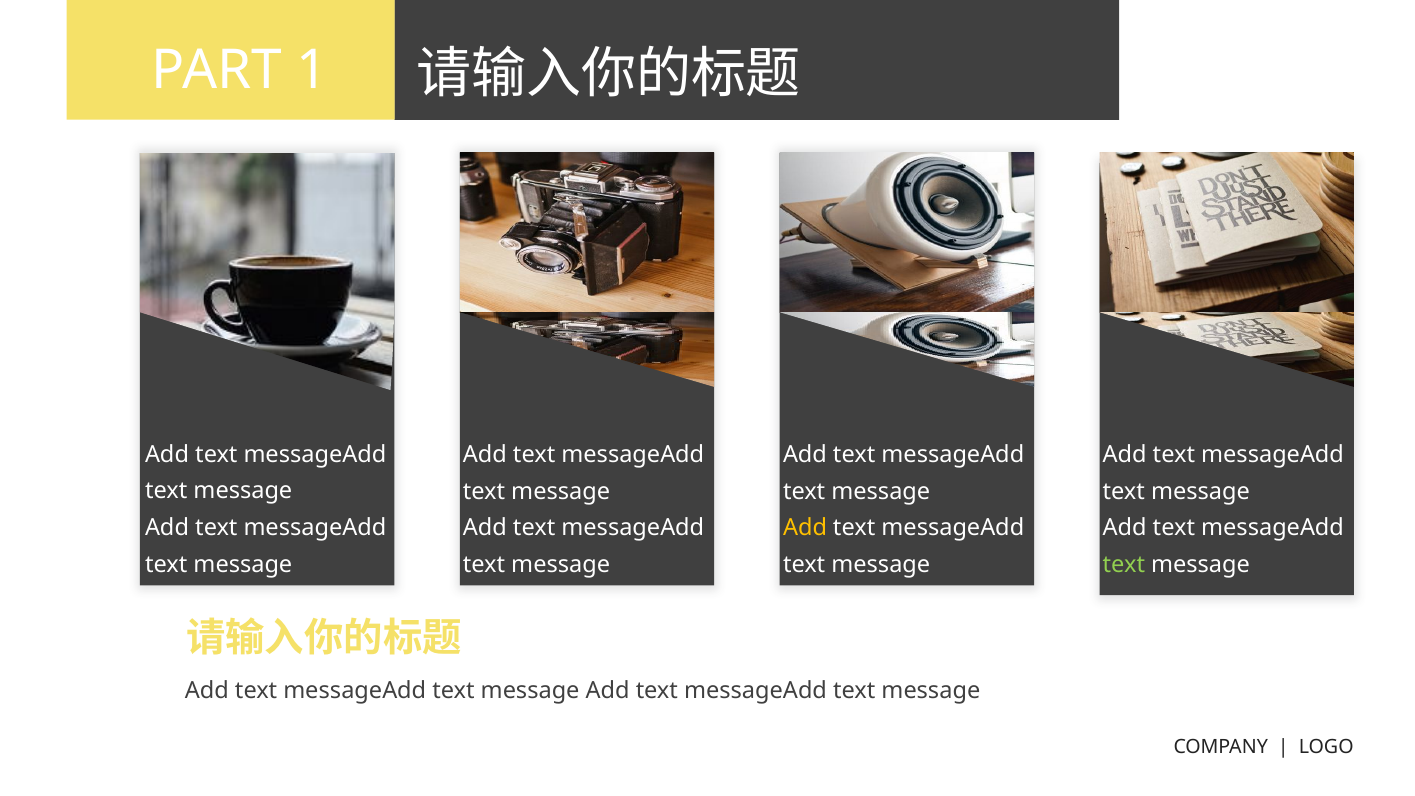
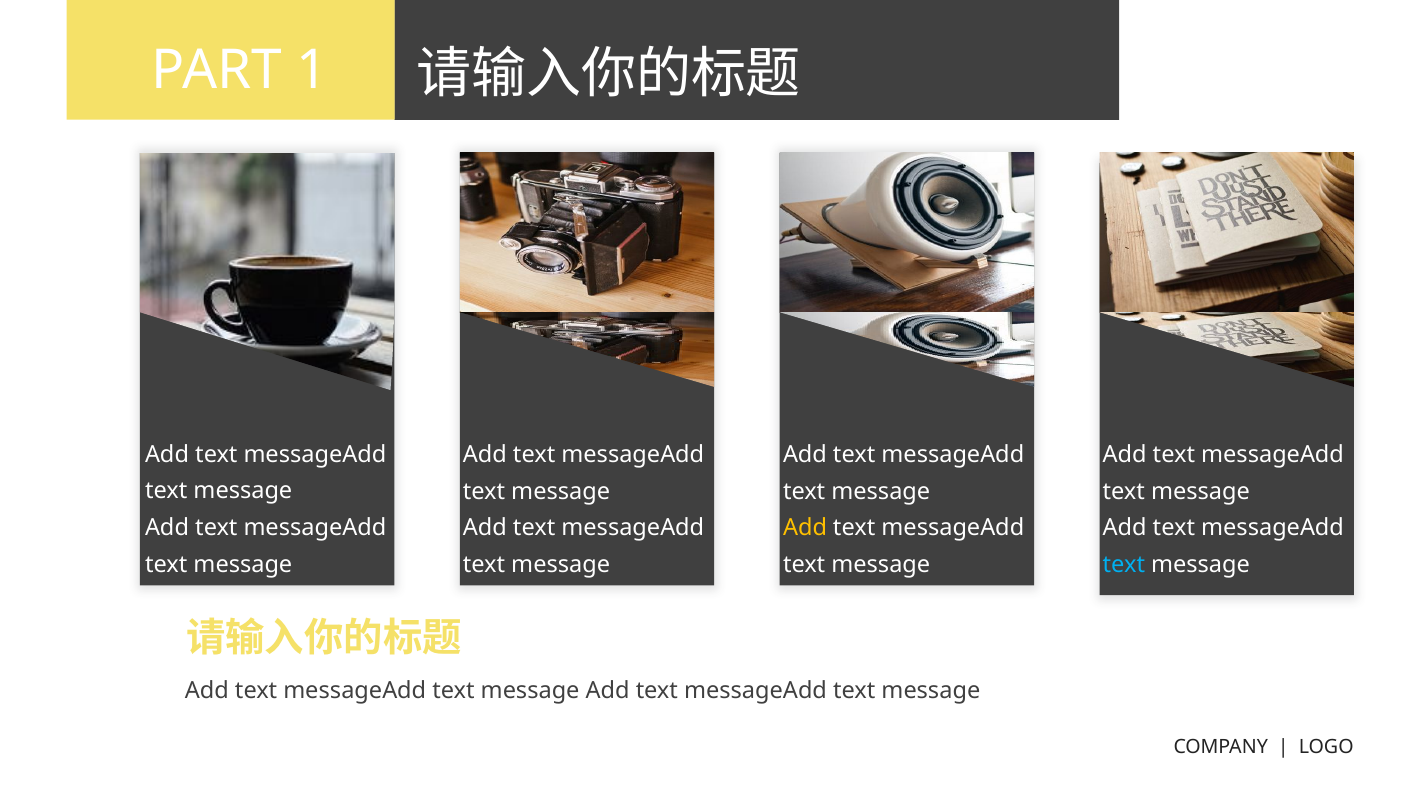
text colour: light green -> light blue (1124, 565)
